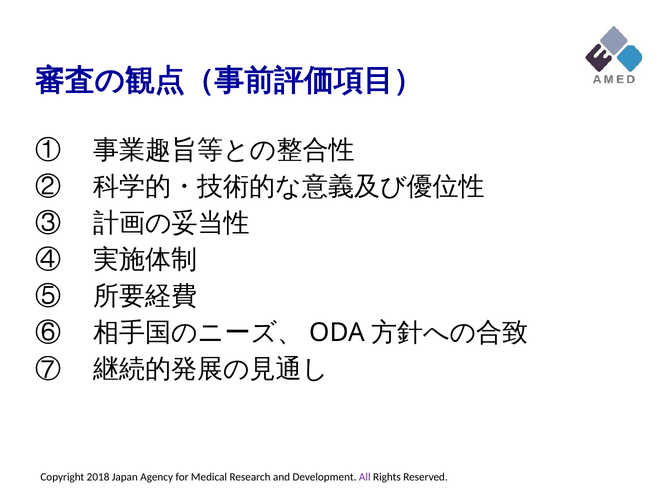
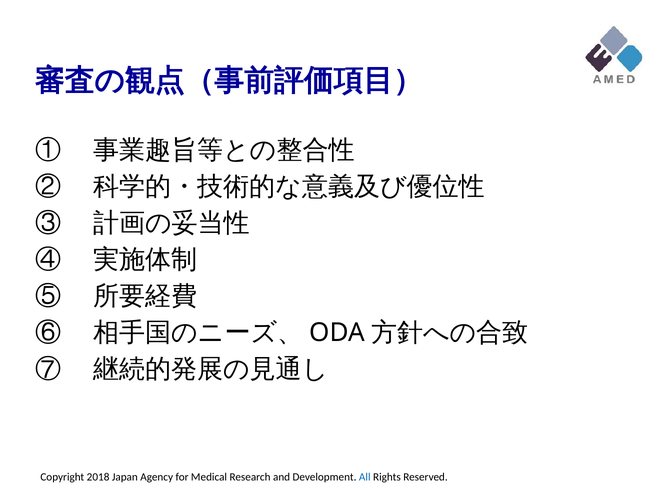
All colour: purple -> blue (365, 477)
